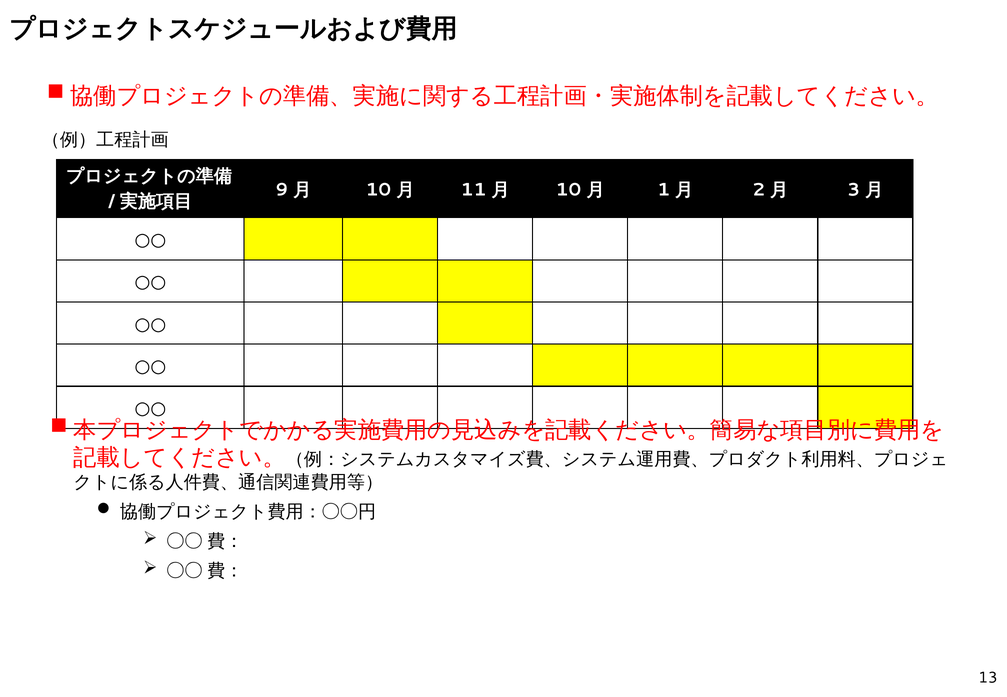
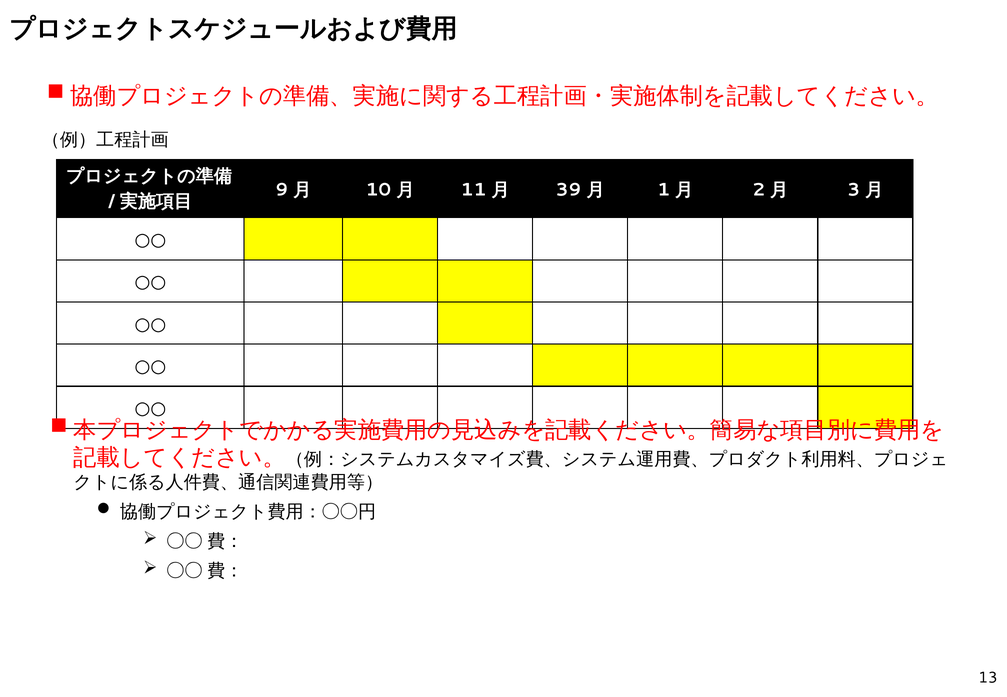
10: 10 -> 39 (568, 190)
